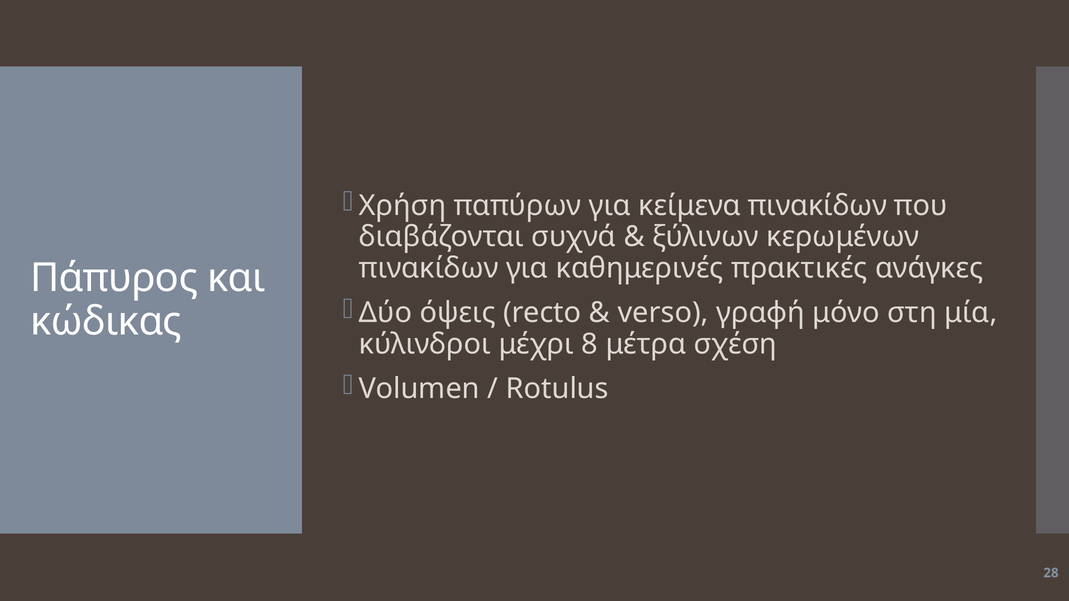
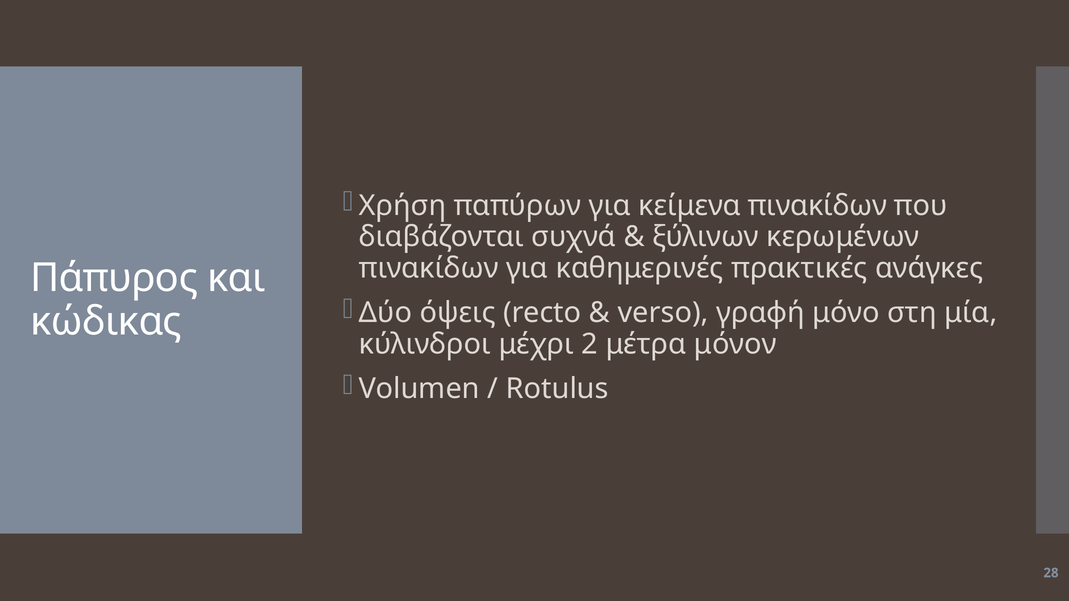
8: 8 -> 2 (590, 344)
σχέση: σχέση -> μόνον (735, 344)
